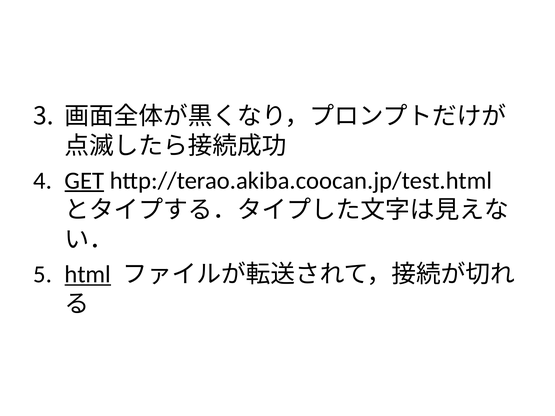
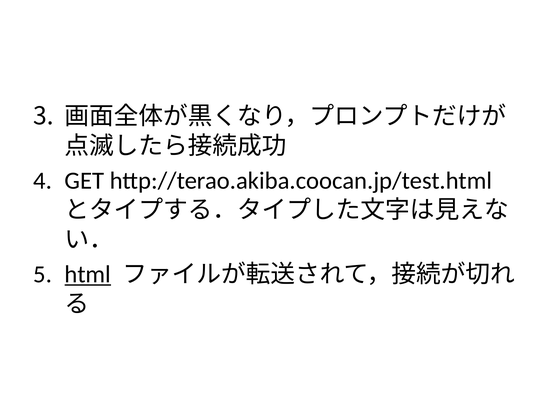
GET underline: present -> none (84, 181)
